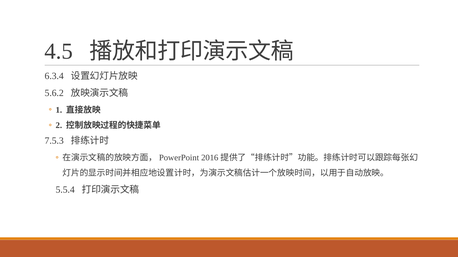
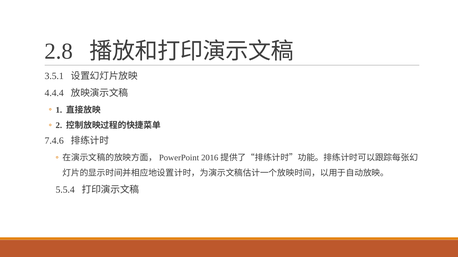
4.5: 4.5 -> 2.8 (59, 51)
6.3.4: 6.3.4 -> 3.5.1 (54, 76)
5.6.2: 5.6.2 -> 4.4.4 (54, 93)
7.5.3: 7.5.3 -> 7.4.6 (54, 141)
